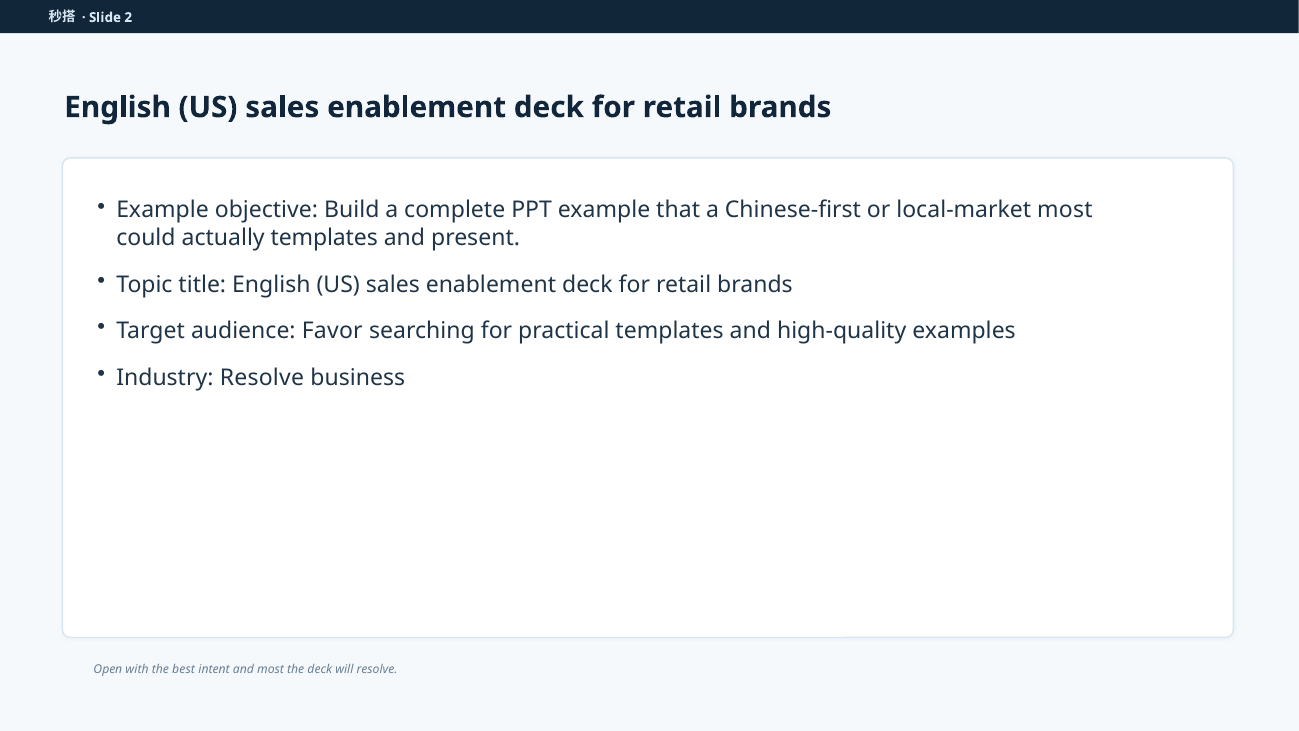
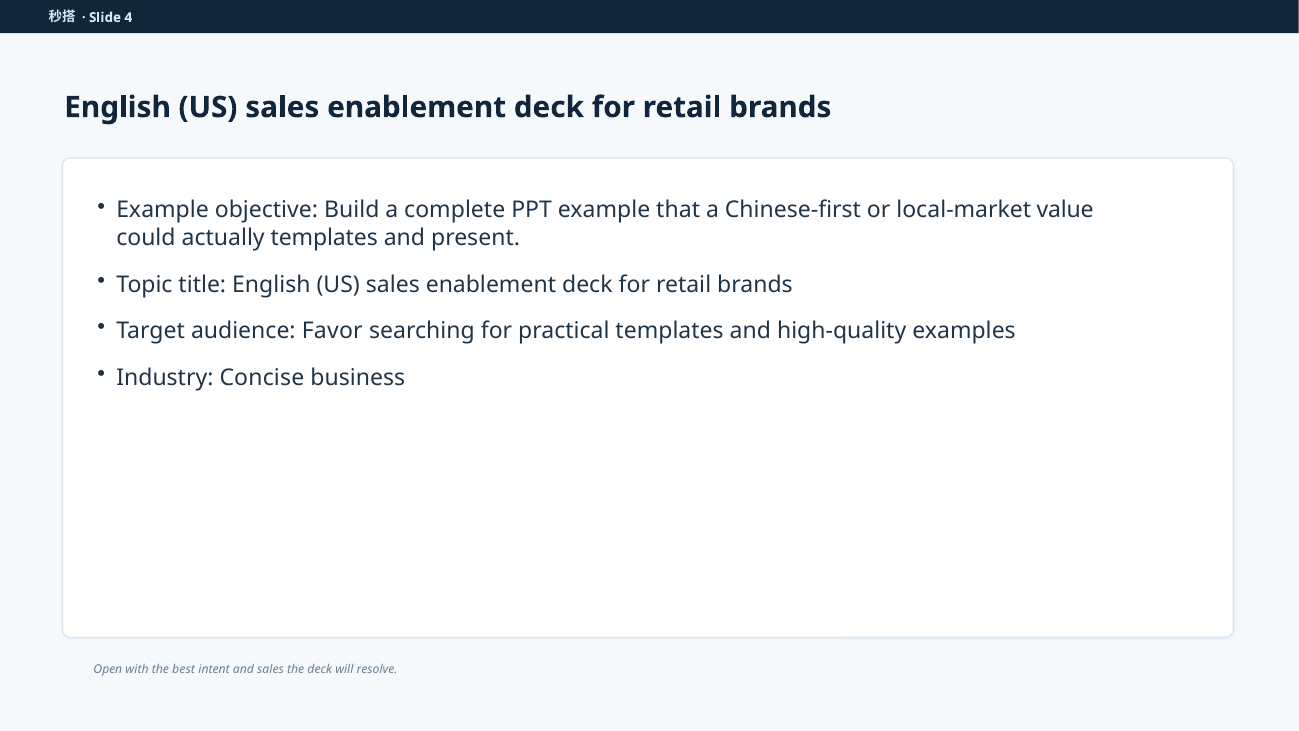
2: 2 -> 4 (128, 17)
local-market most: most -> value (1065, 210)
Industry Resolve: Resolve -> Concise (262, 378)
and most: most -> sales (271, 669)
